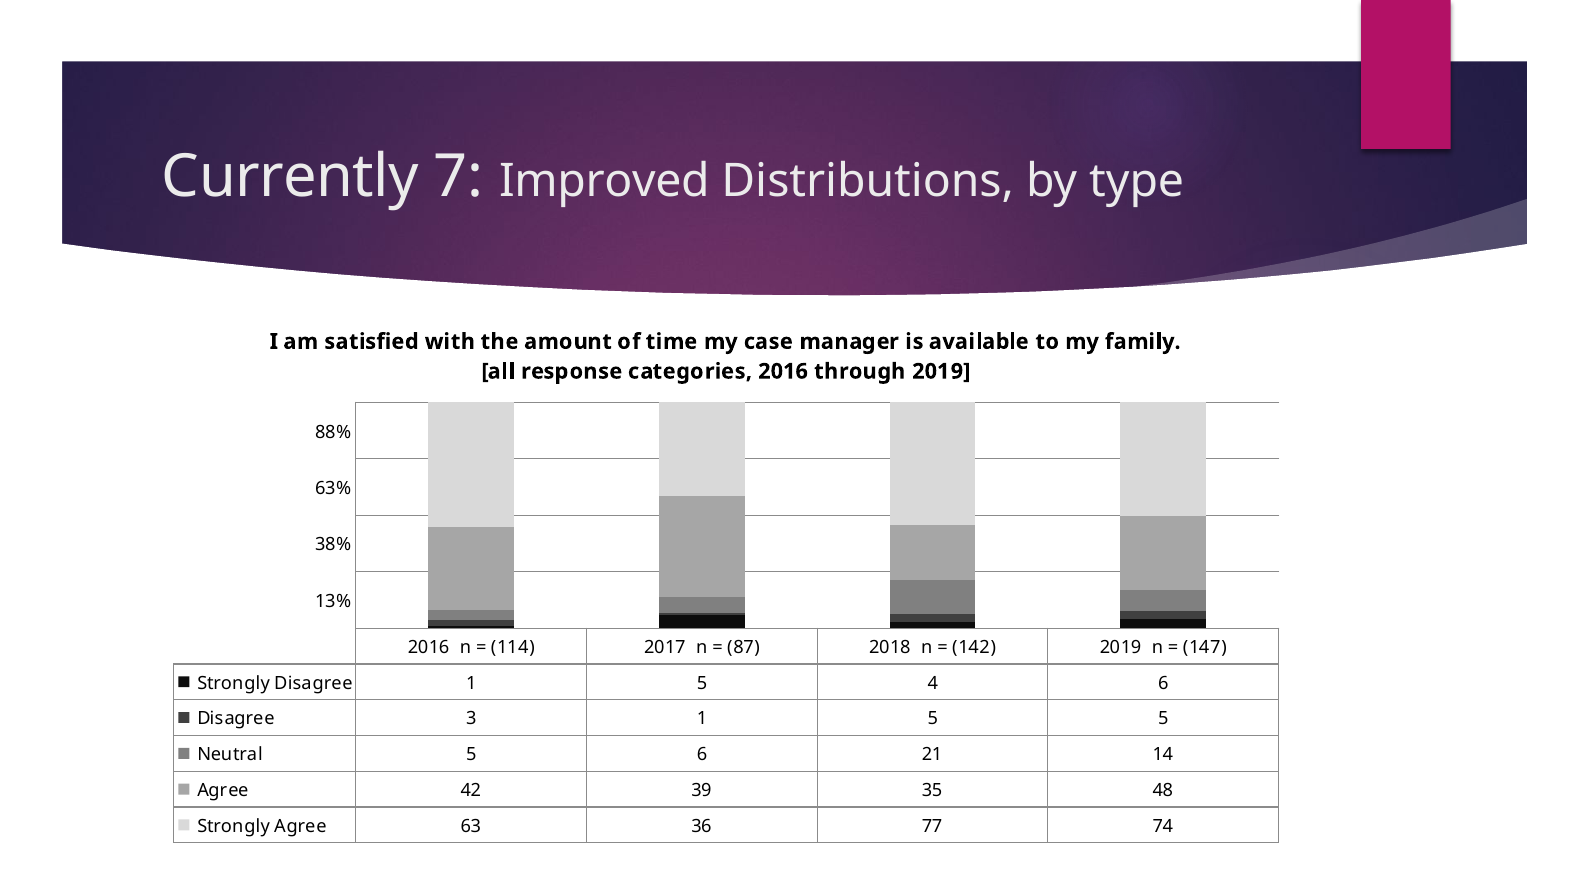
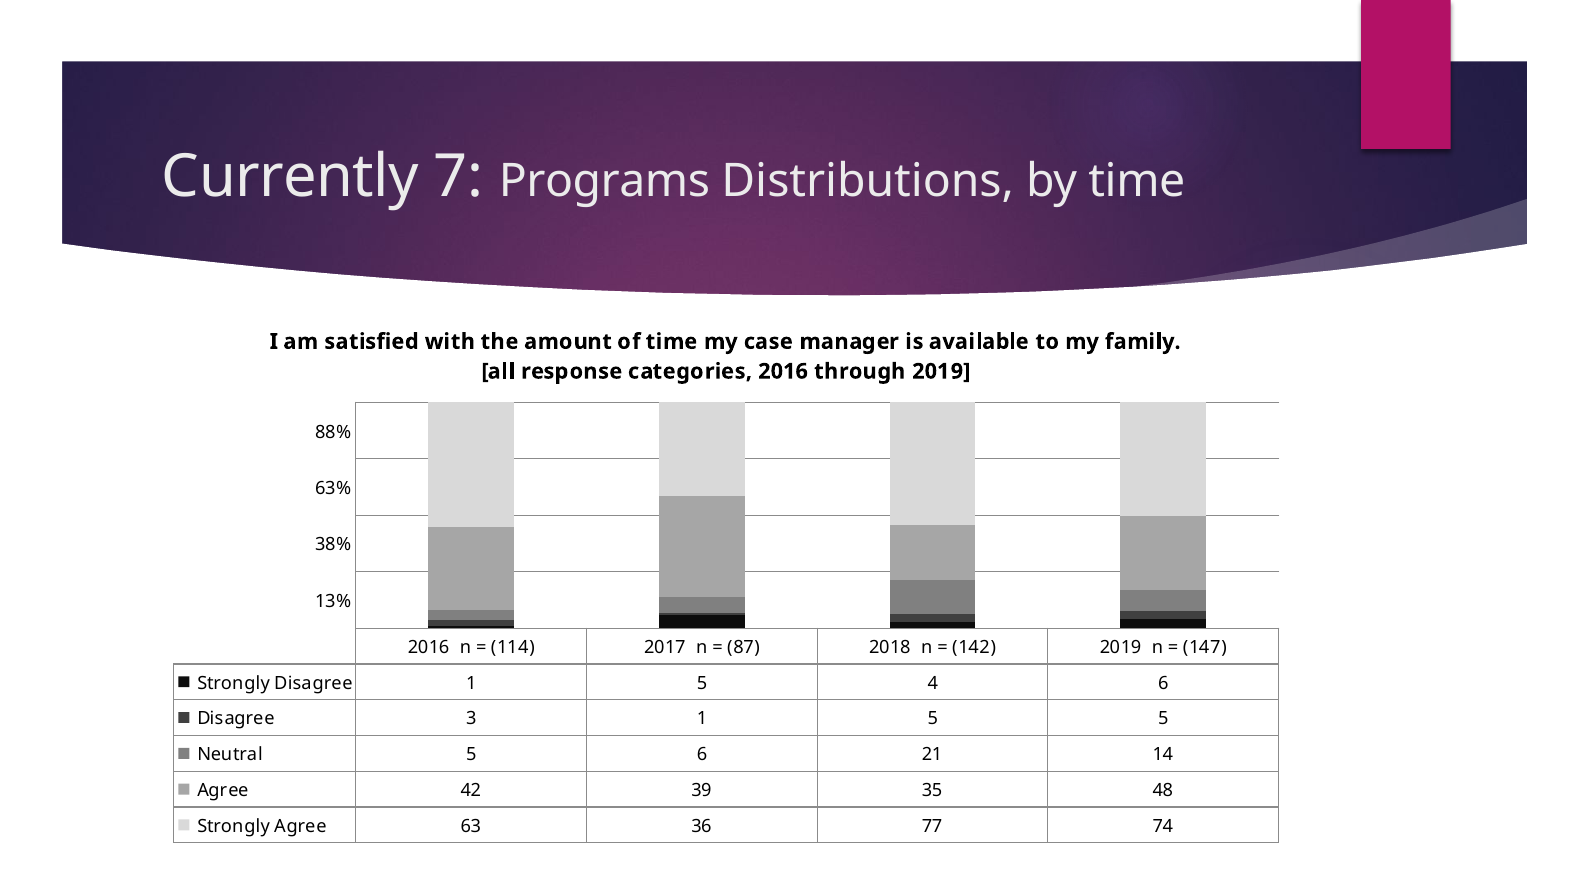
Improved: Improved -> Programs (604, 182)
by type: type -> time (1137, 182)
